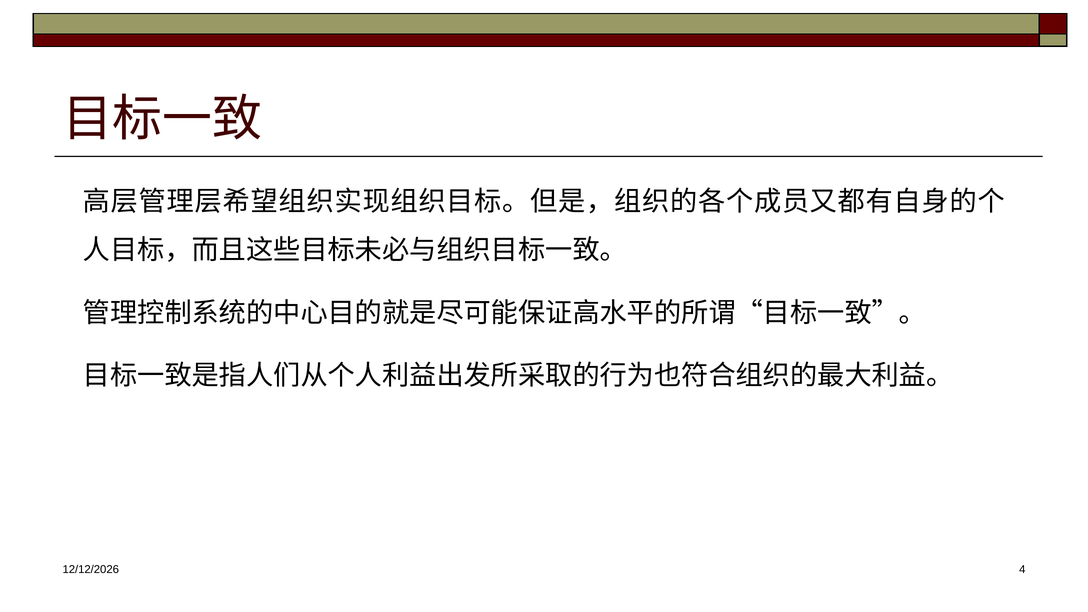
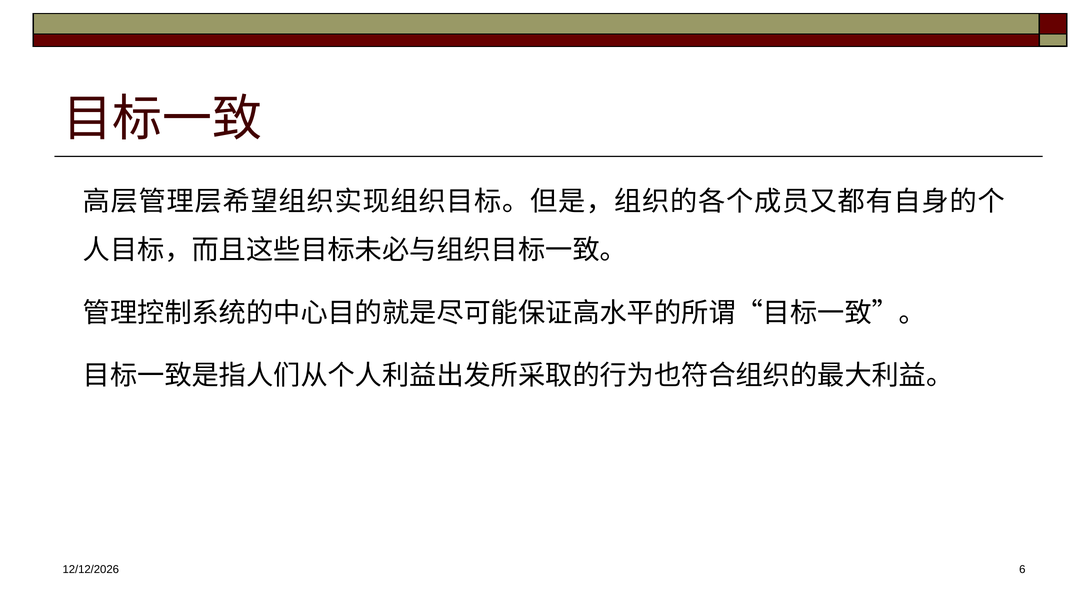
4: 4 -> 6 (1022, 569)
